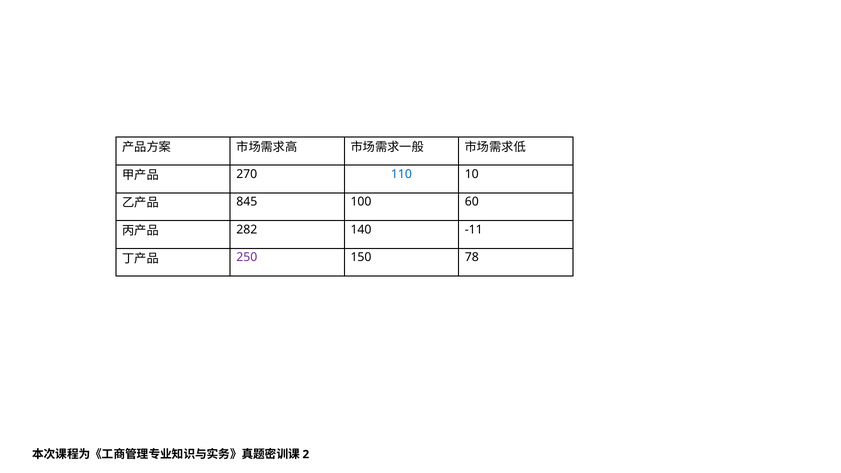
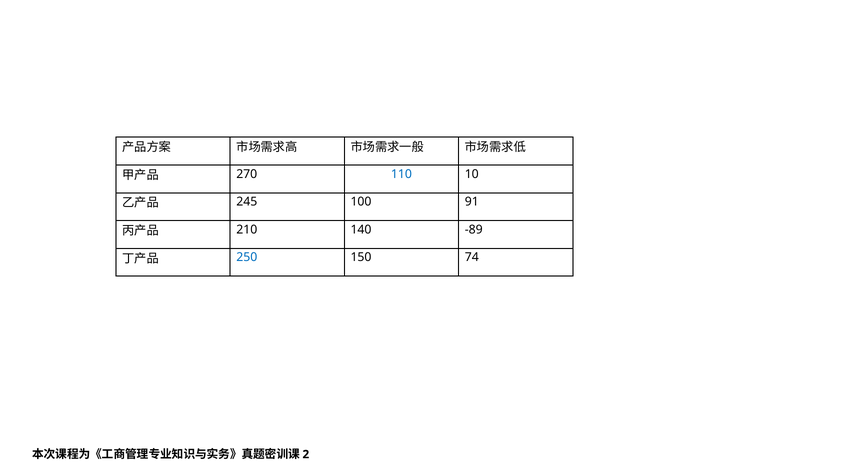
845: 845 -> 245 (247, 202)
60: 60 -> 91 (472, 202)
282: 282 -> 210 (247, 230)
-11: -11 -> -89 (474, 230)
250 colour: purple -> blue (247, 257)
78: 78 -> 74 (472, 257)
